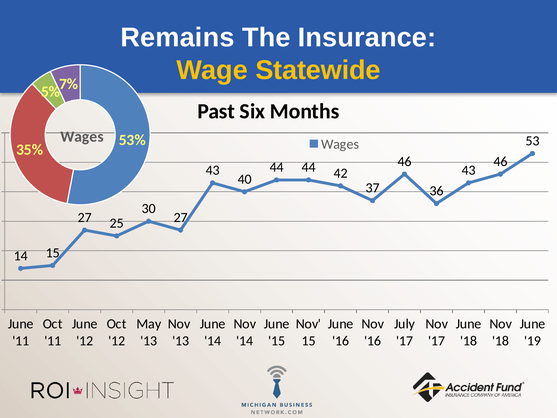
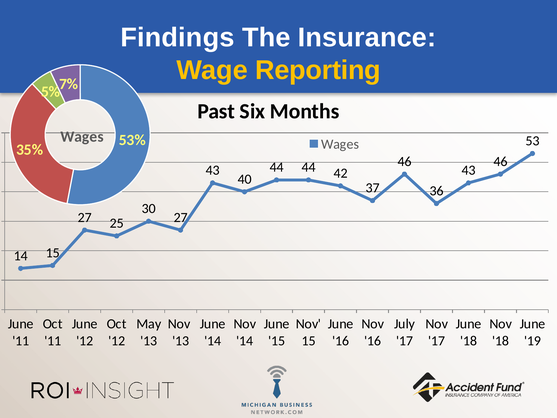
Remains: Remains -> Findings (177, 38)
Statewide: Statewide -> Reporting (318, 70)
